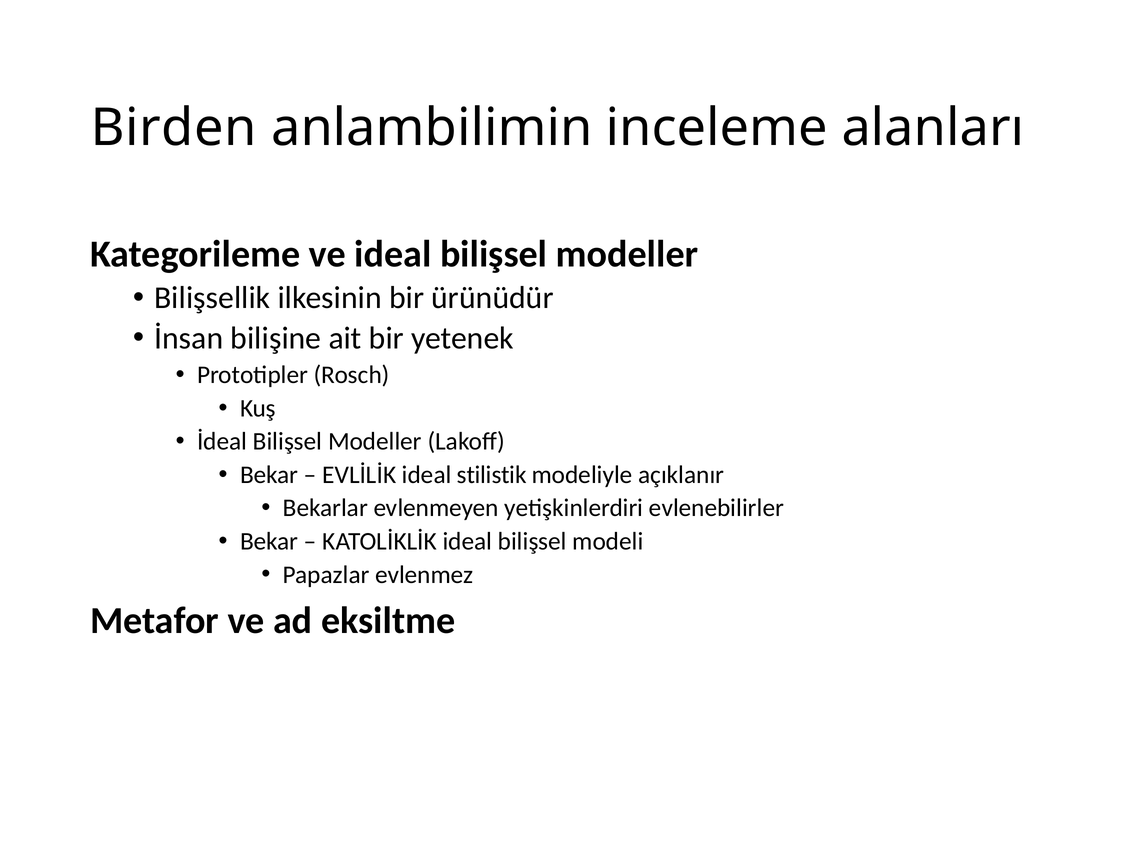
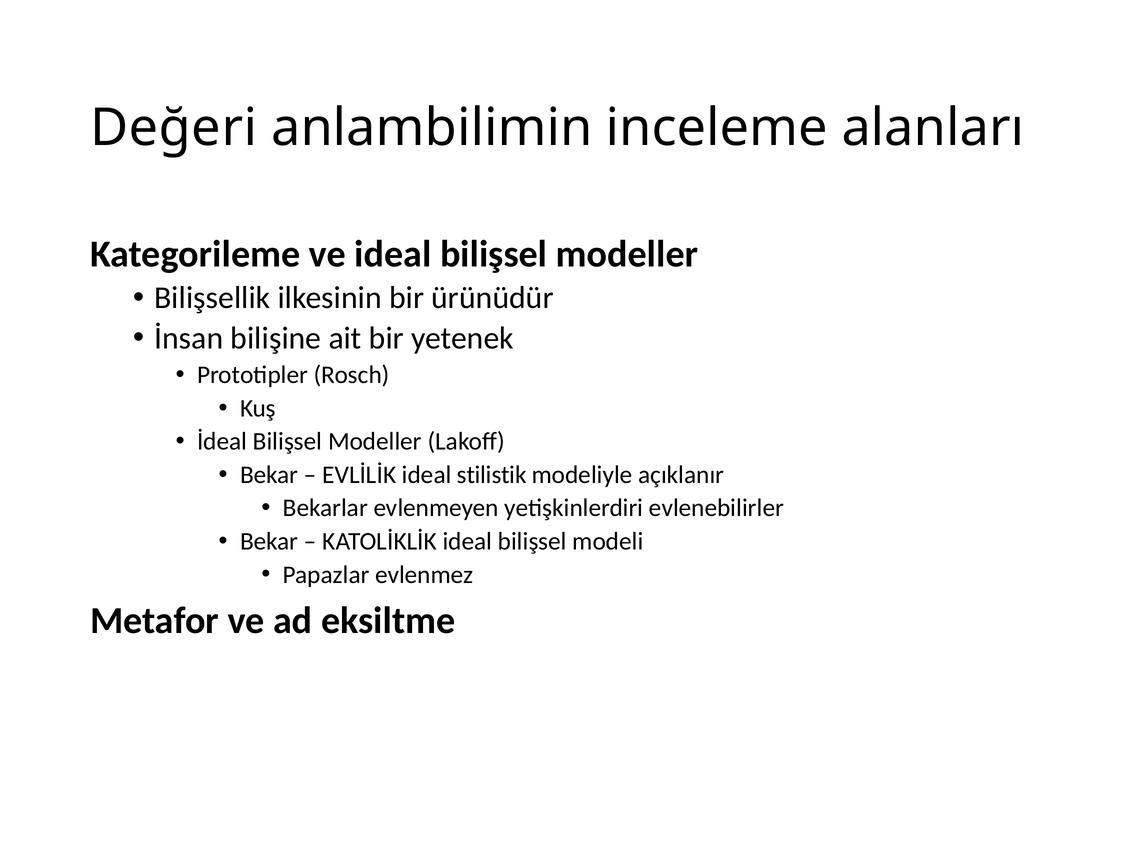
Birden: Birden -> Değeri (174, 128)
